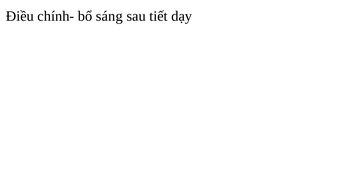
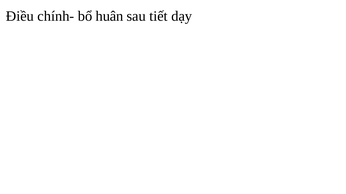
sáng: sáng -> huân (109, 16)
